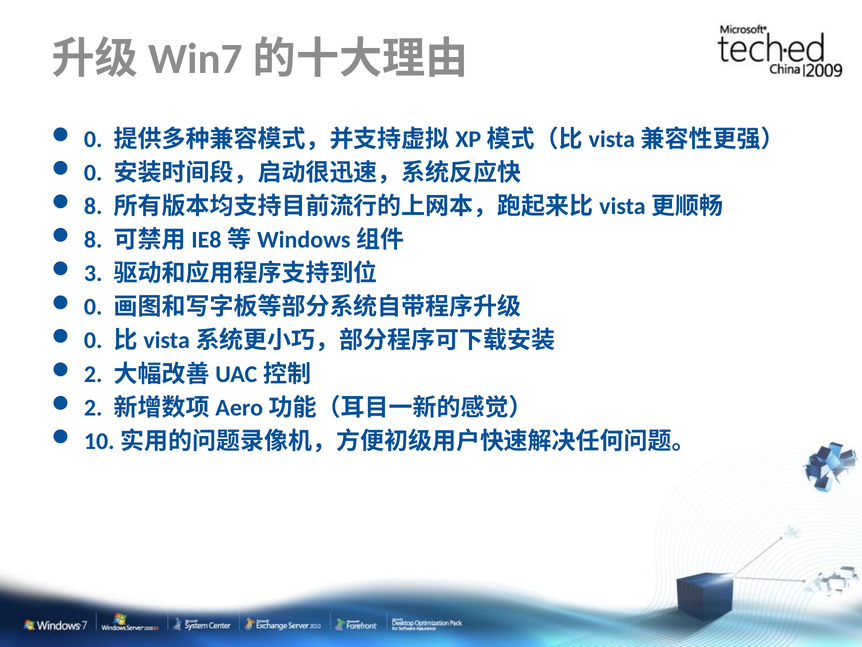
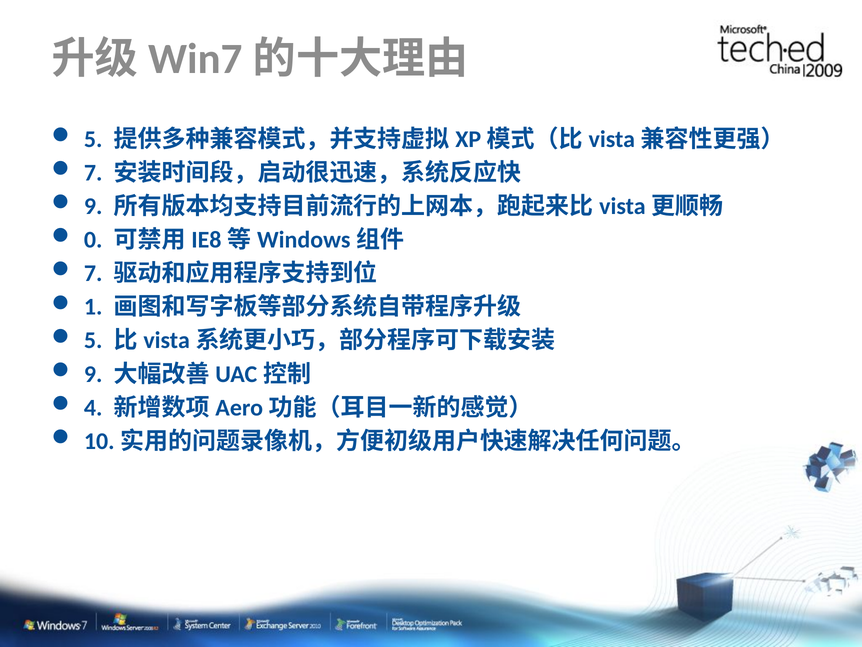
0: 0 -> 5 (93, 139)
0: 0 -> 7 (93, 173)
8: 8 -> 9 (93, 206)
8: 8 -> 0 (93, 240)
3: 3 -> 7 (93, 273)
0: 0 -> 1 (93, 307)
0: 0 -> 5 (93, 340)
2: 2 -> 9 (93, 374)
2: 2 -> 4 (93, 407)
